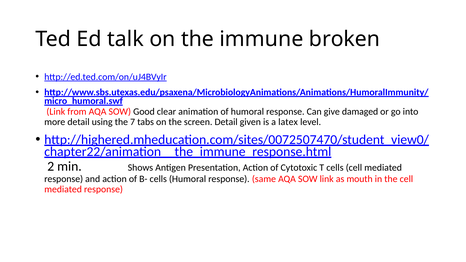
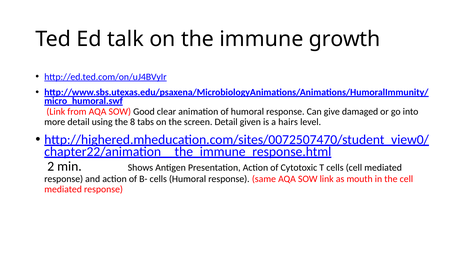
broken: broken -> growth (345, 39)
7: 7 -> 8 (133, 122)
latex: latex -> hairs (288, 122)
